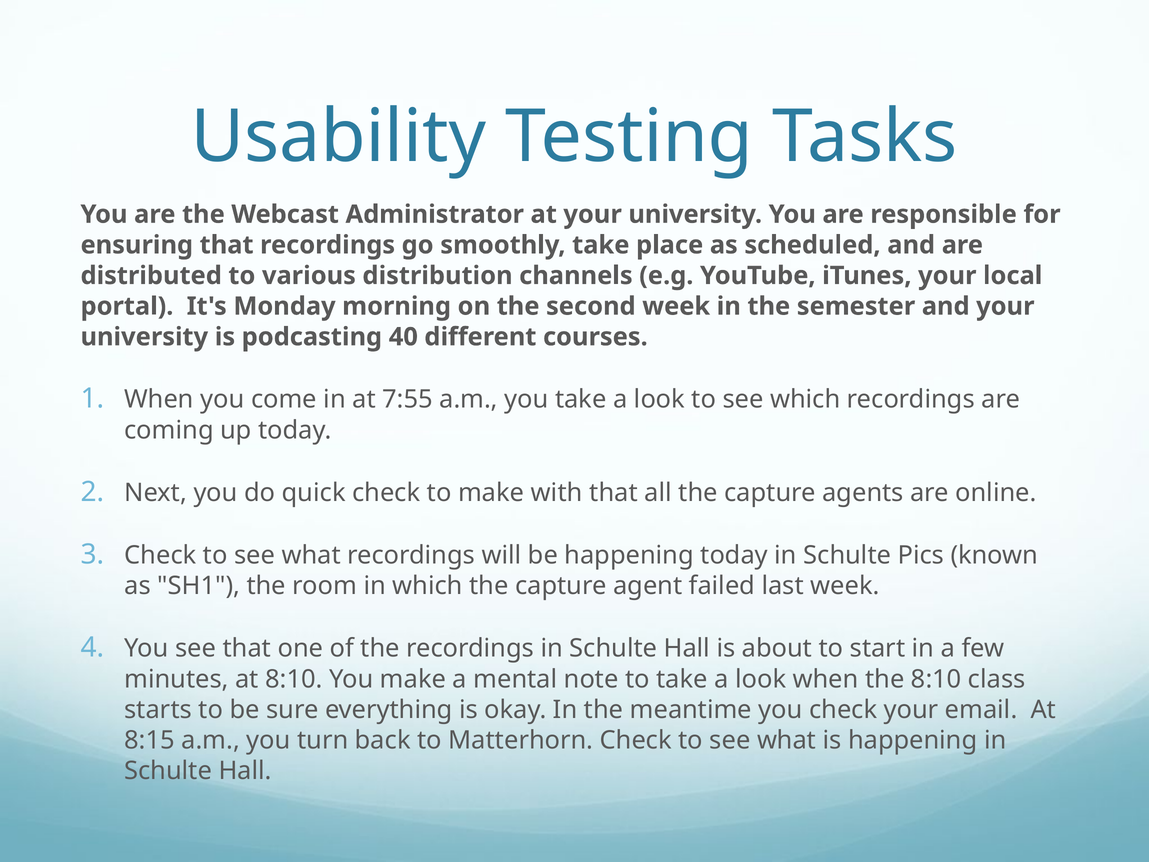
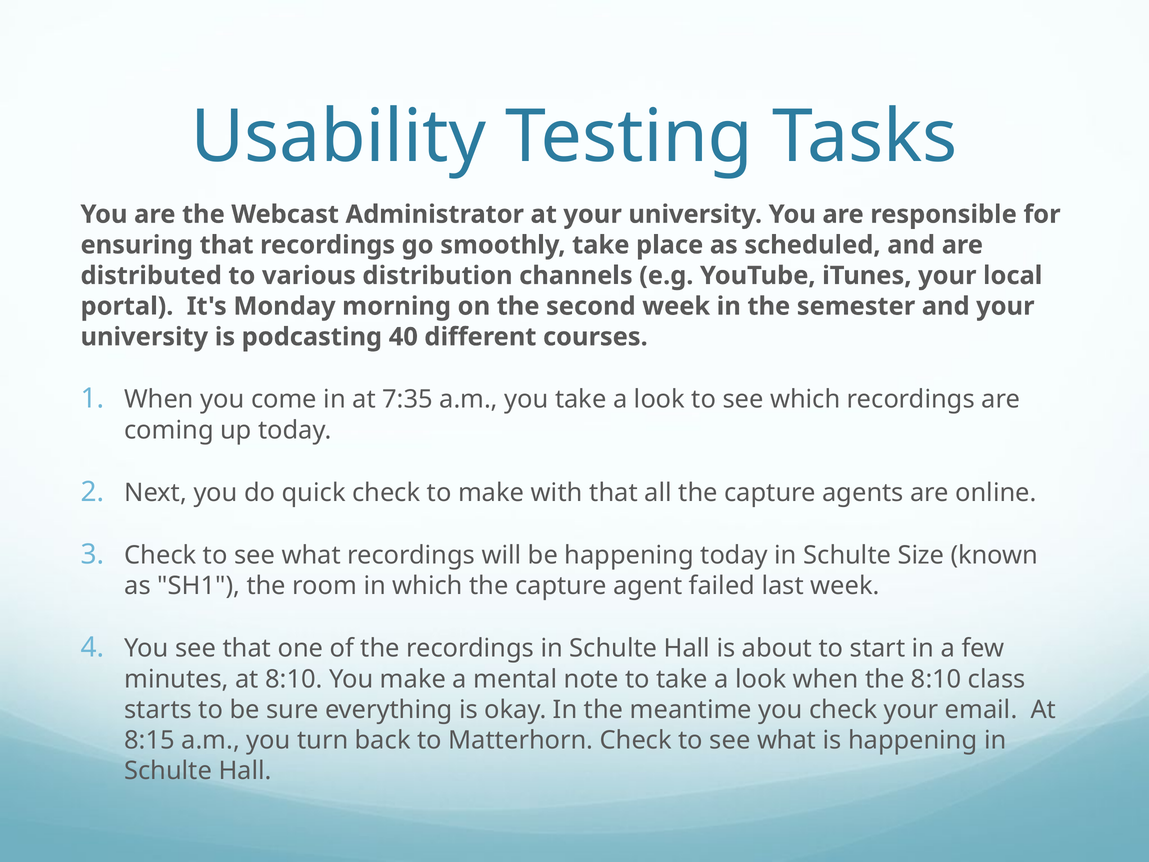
7:55: 7:55 -> 7:35 (408, 399)
Pics: Pics -> Size (921, 555)
